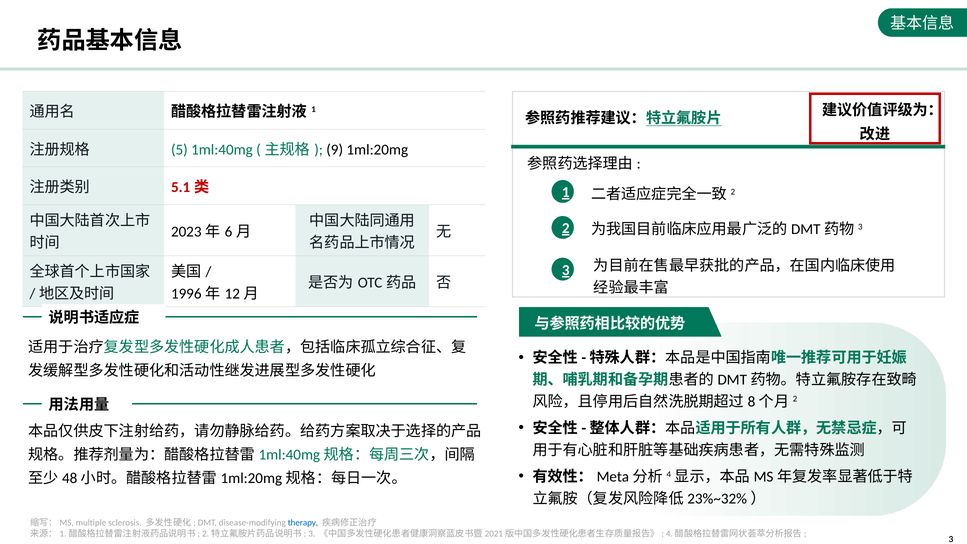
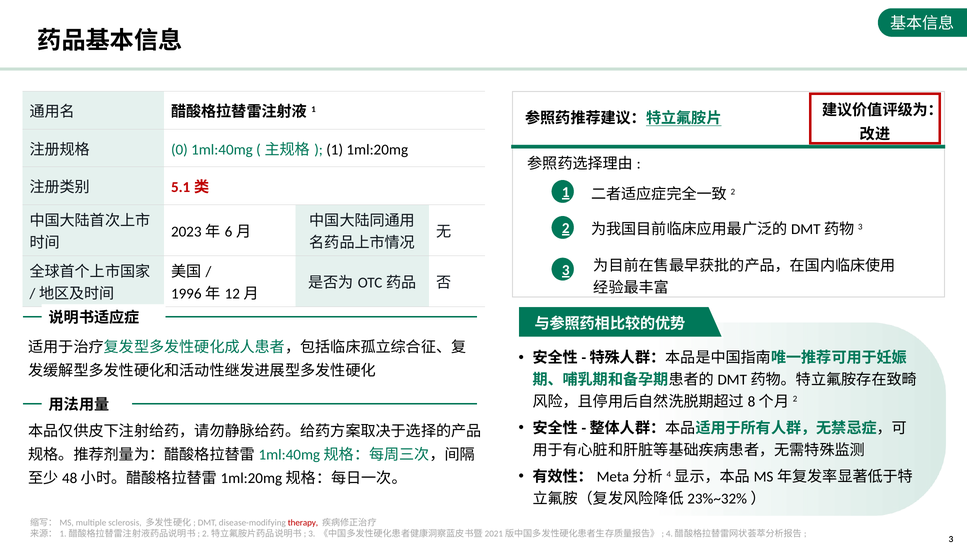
5: 5 -> 0 (179, 150)
9: 9 -> 1 (335, 150)
therapy colour: blue -> red (303, 523)
